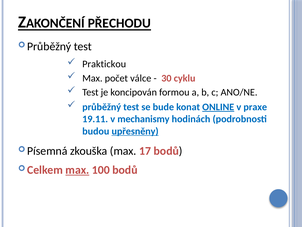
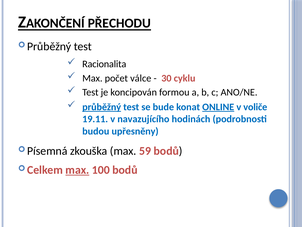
Praktickou: Praktickou -> Racionalita (104, 64)
průběžný underline: none -> present (102, 107)
praxe: praxe -> voliče (255, 107)
mechanismy: mechanismy -> navazujícího (143, 119)
upřesněny underline: present -> none (135, 131)
17: 17 -> 59 (145, 151)
